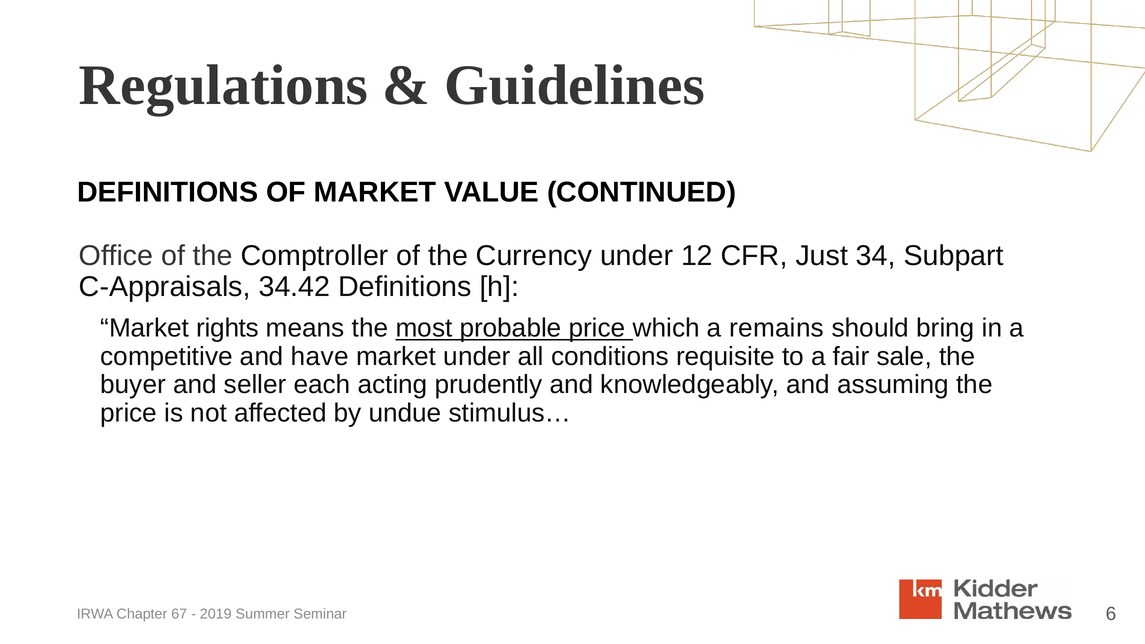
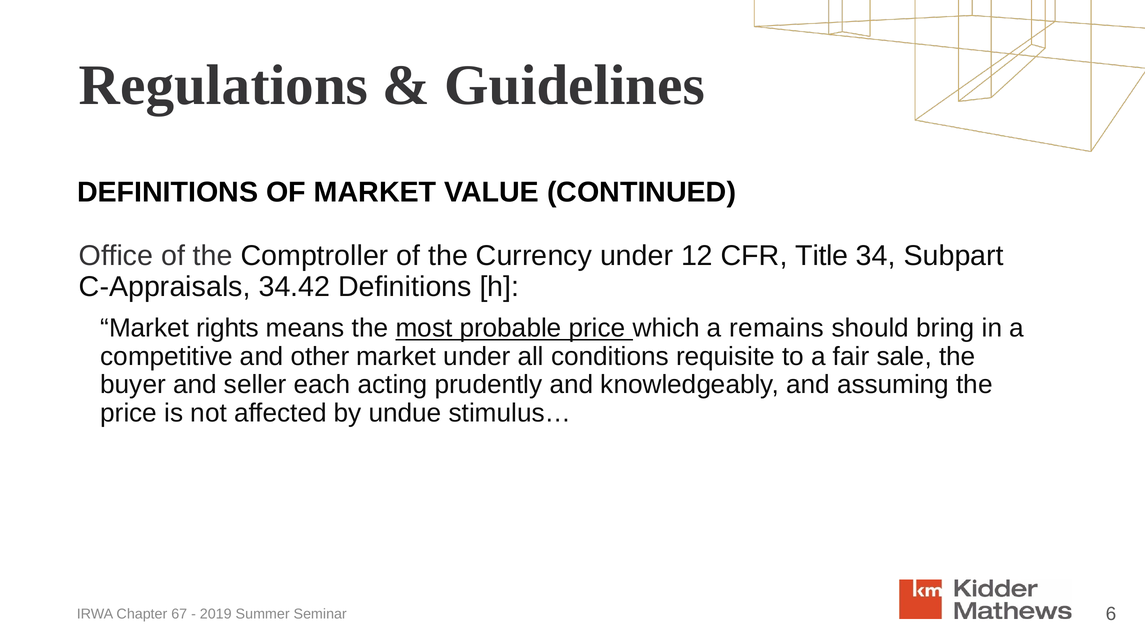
Just: Just -> Title (822, 256)
have: have -> other (320, 357)
